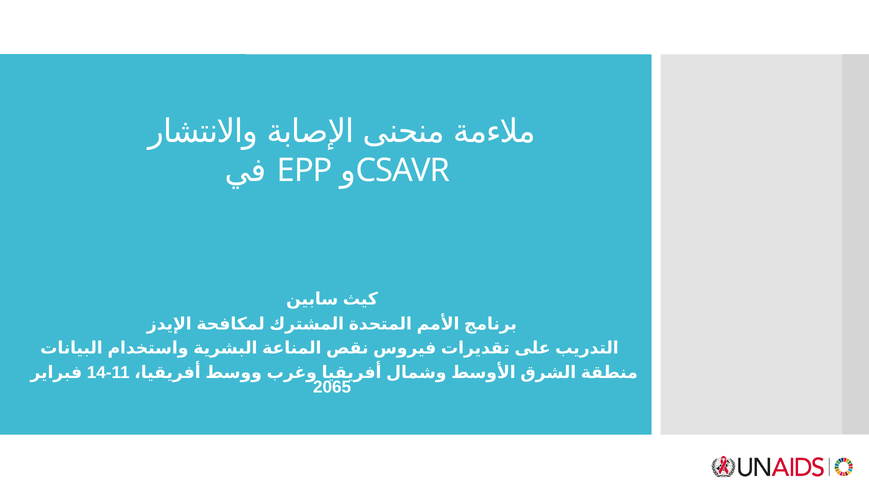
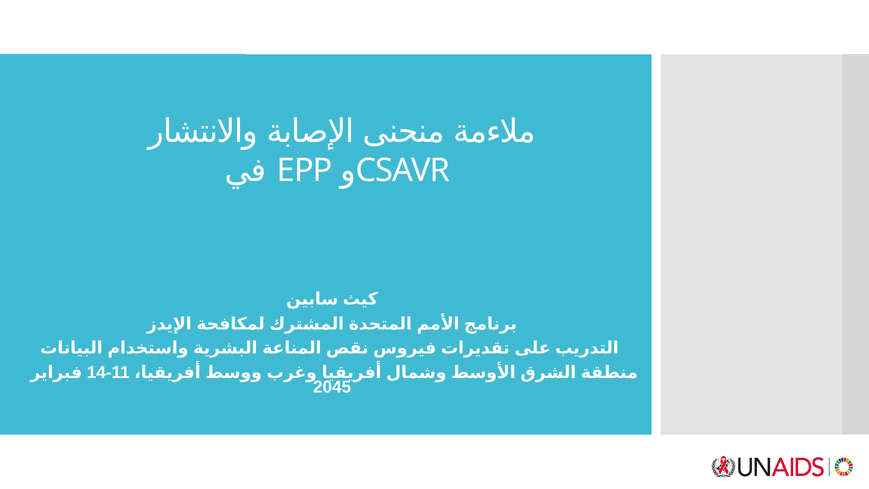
2065: 2065 -> 2045 (332, 387)
